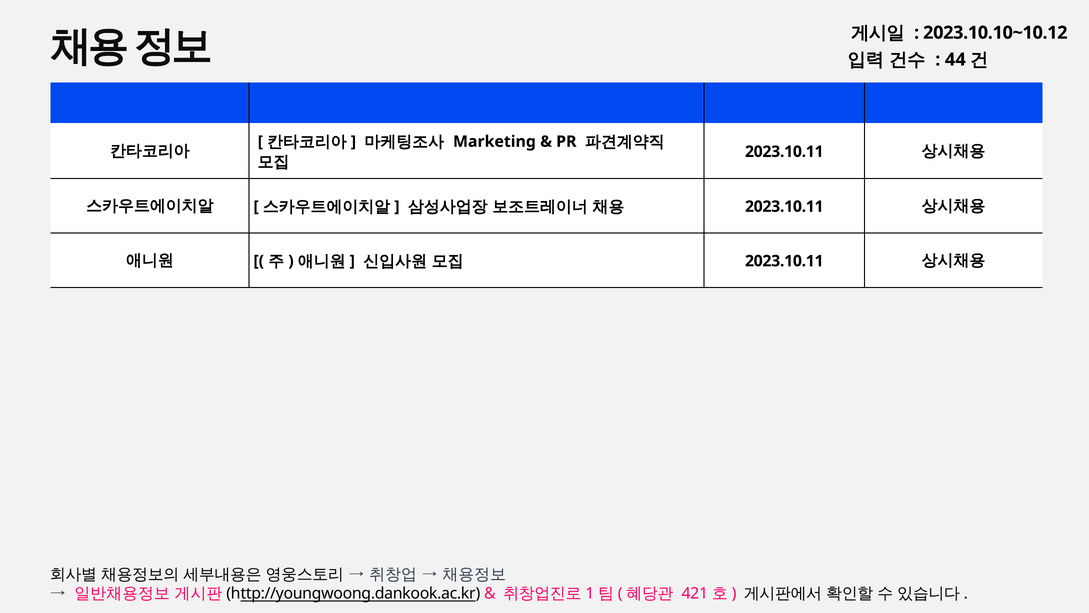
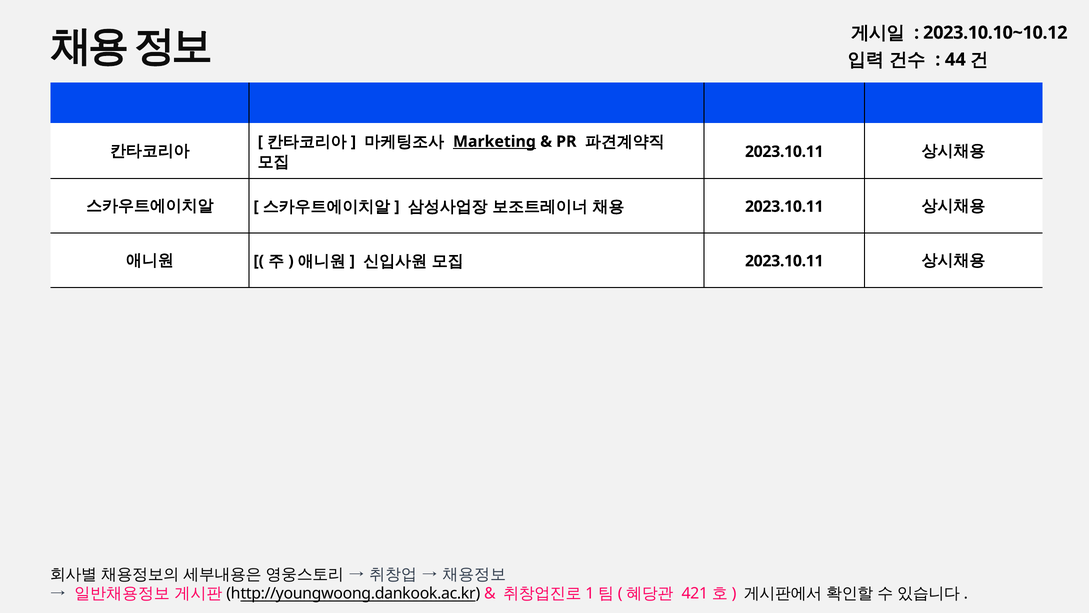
Marketing underline: none -> present (494, 141)
